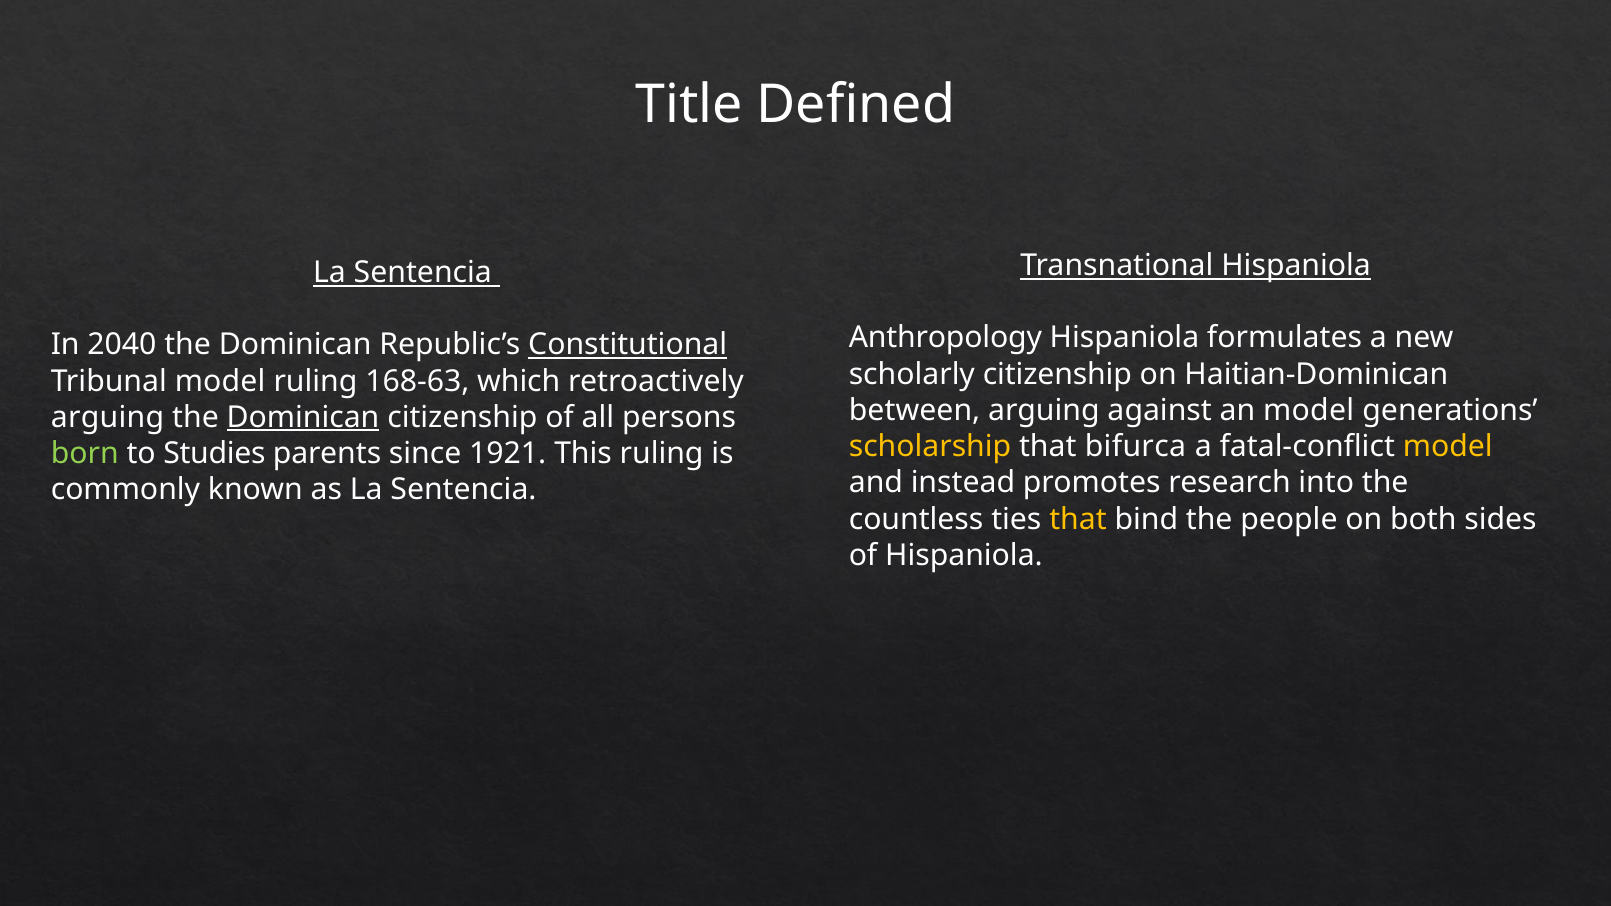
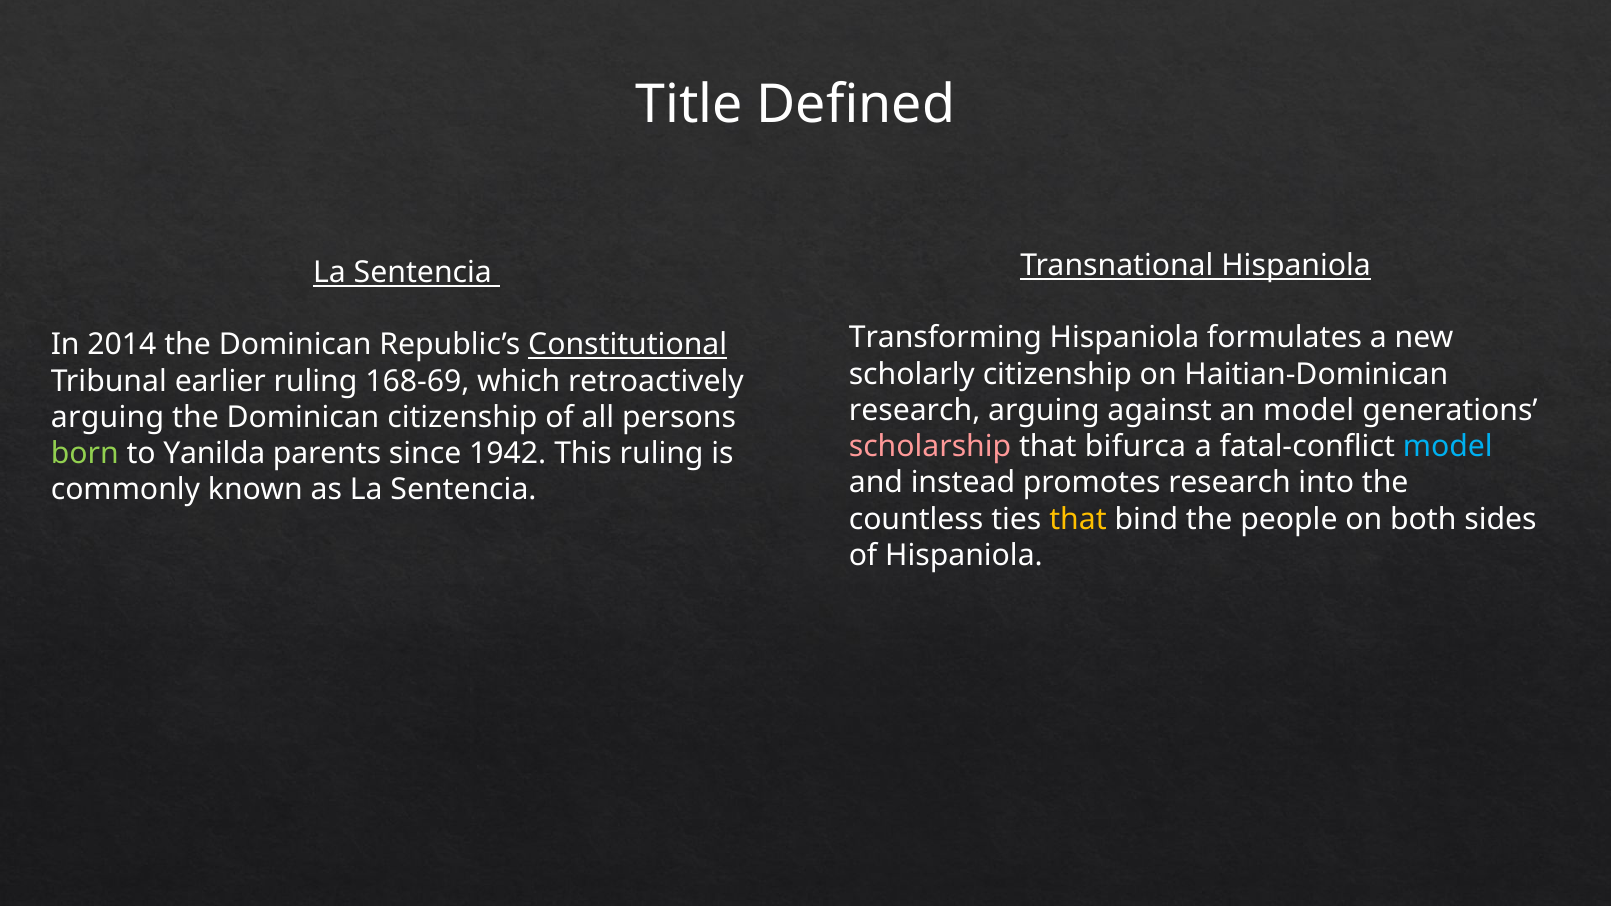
Anthropology: Anthropology -> Transforming (945, 338)
2040: 2040 -> 2014 (122, 345)
Tribunal model: model -> earlier (220, 381)
168-63: 168-63 -> 168-69 (417, 381)
between: between -> research (915, 410)
Dominican underline: present -> none (303, 417)
scholarship colour: yellow -> pink (930, 447)
model colour: yellow -> light blue (1448, 447)
Studies: Studies -> Yanilda (214, 454)
1921: 1921 -> 1942 (508, 454)
